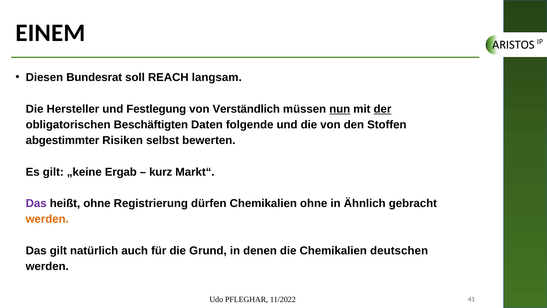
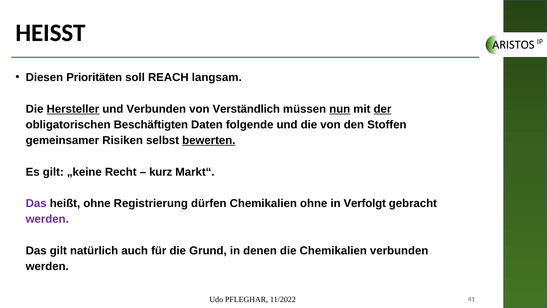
EINEM: EINEM -> HEISST (51, 33)
Bundesrat: Bundesrat -> Prioritäten (94, 77)
Hersteller underline: none -> present (73, 109)
und Festlegung: Festlegung -> Verbunden (156, 109)
abgestimmter: abgestimmter -> gemeinsamer (62, 140)
bewerten underline: none -> present (209, 140)
Ergab: Ergab -> Recht (121, 172)
Ähnlich: Ähnlich -> Verfolgt (365, 203)
werden colour: orange -> purple (47, 219)
Chemikalien deutschen: deutschen -> verbunden (399, 250)
